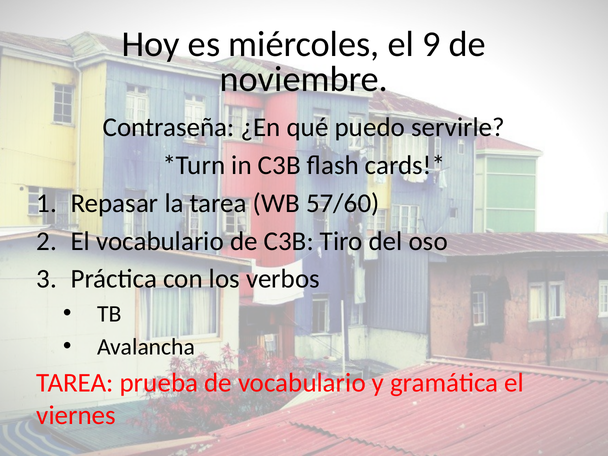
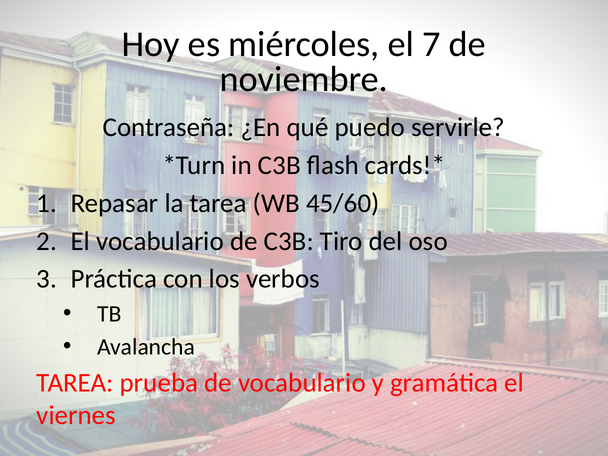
9: 9 -> 7 (431, 44)
57/60: 57/60 -> 45/60 (343, 203)
